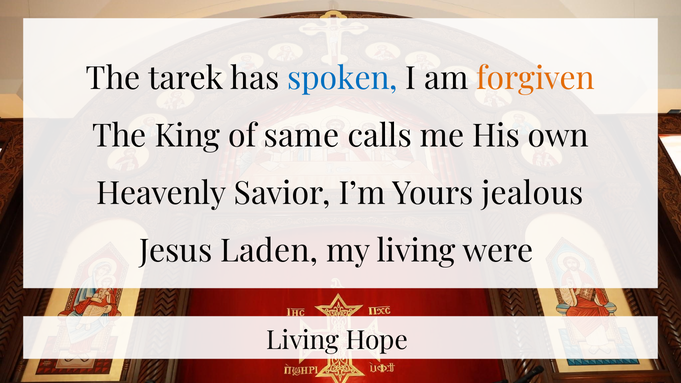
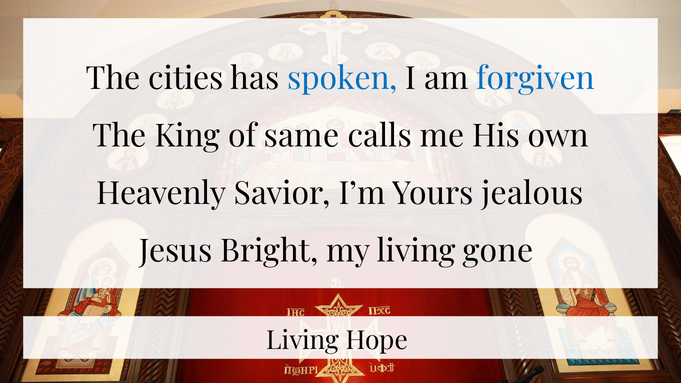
tarek: tarek -> cities (186, 79)
forgiven colour: orange -> blue (536, 79)
Laden: Laden -> Bright (269, 251)
were: were -> gone (498, 251)
